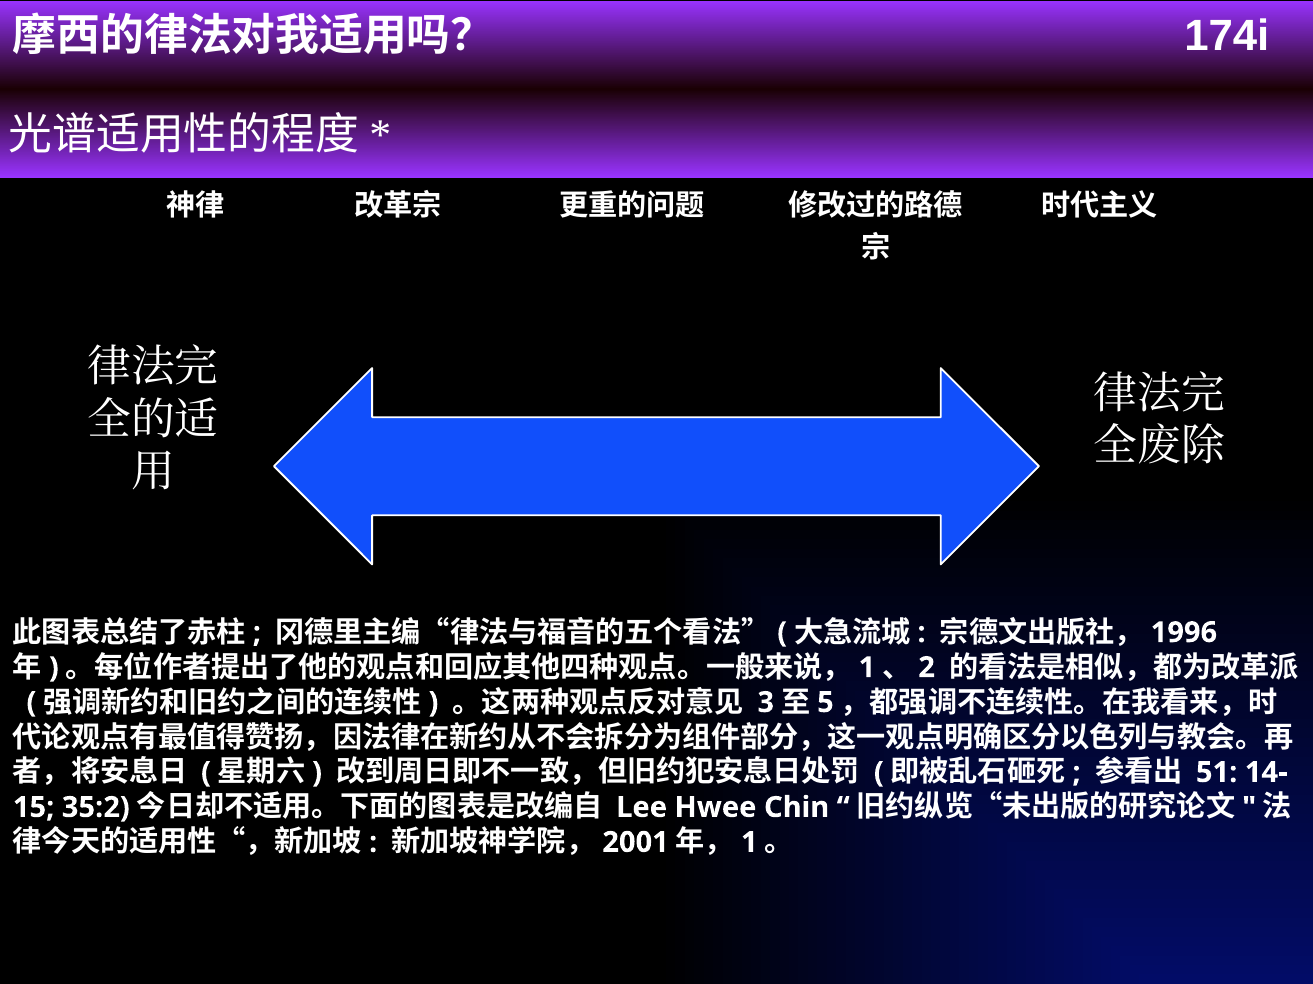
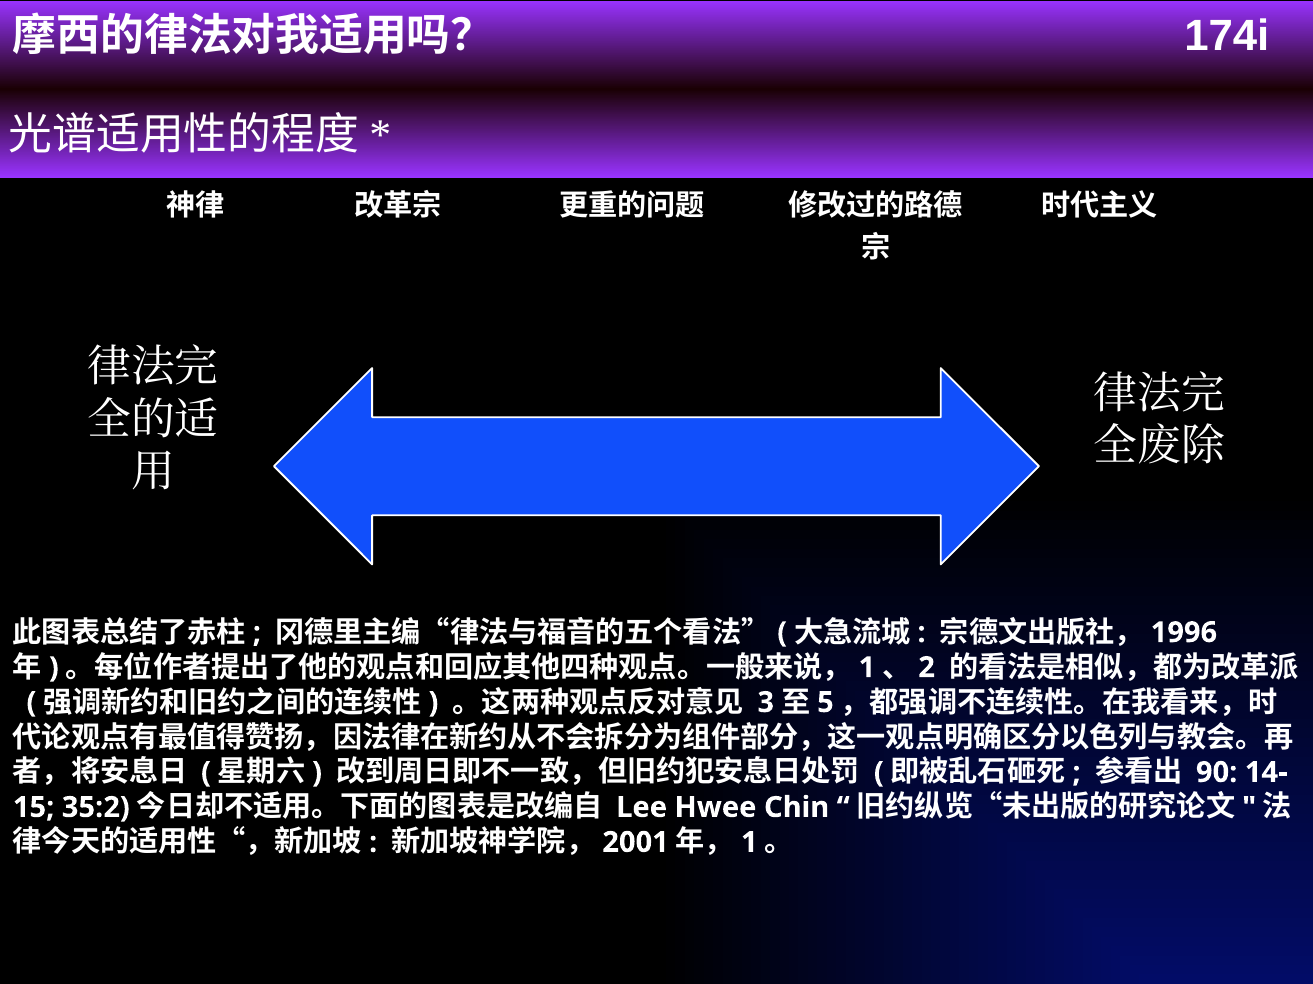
51: 51 -> 90 (1217, 773)
